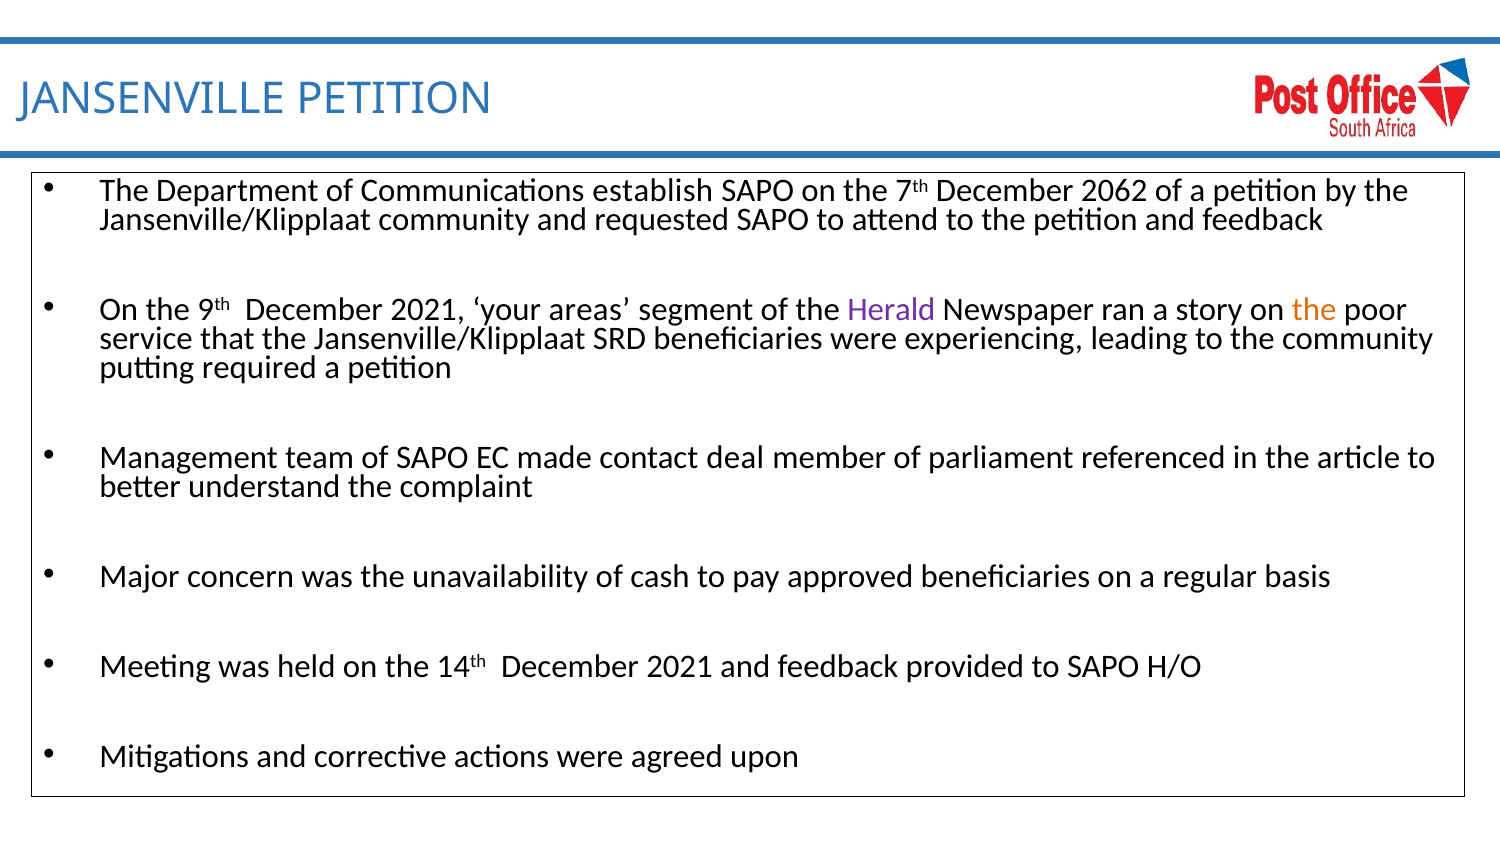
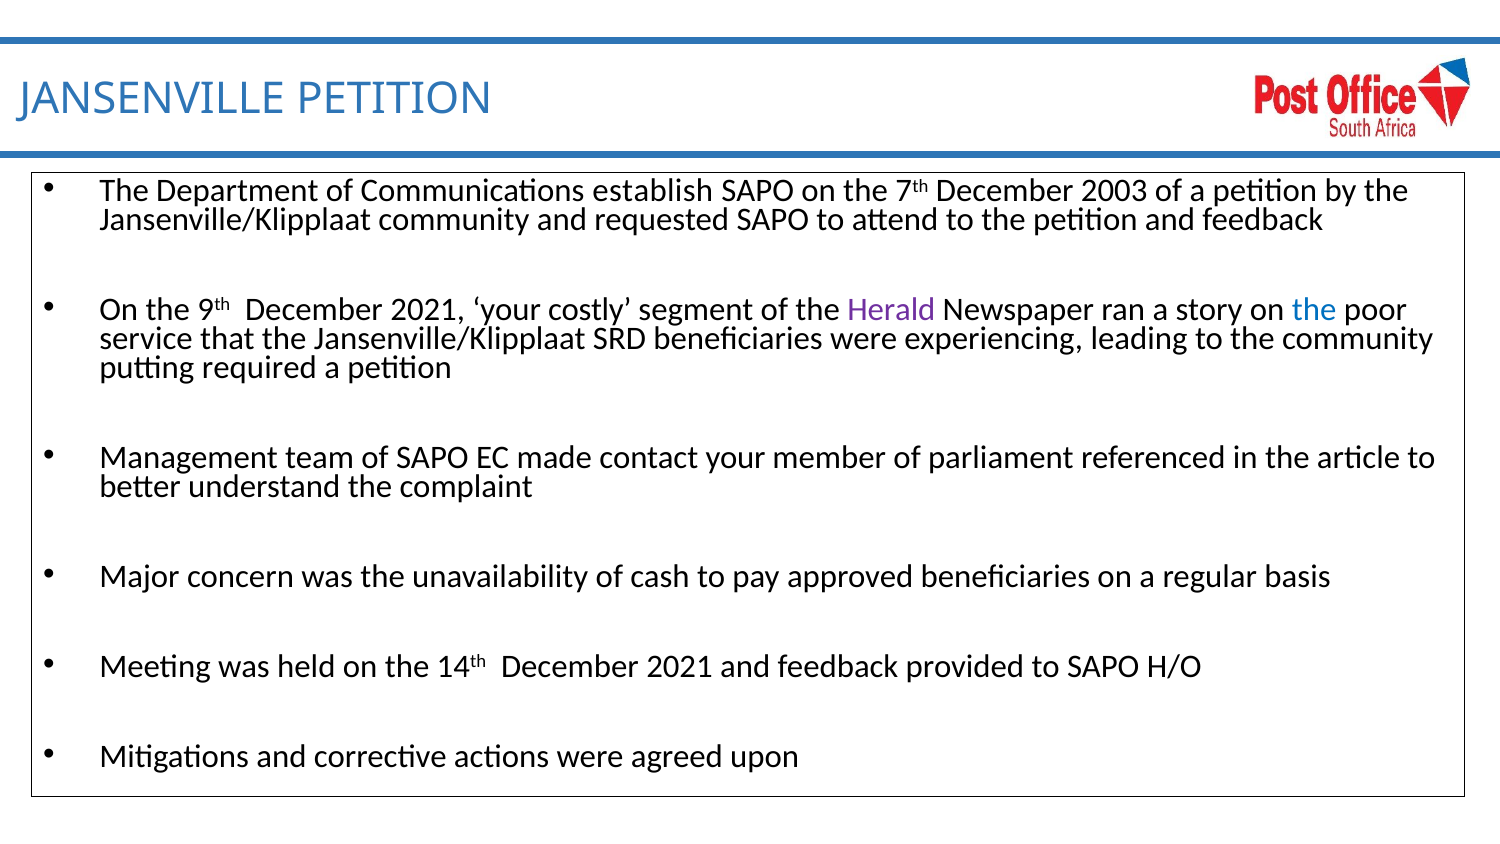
2062: 2062 -> 2003 (1114, 191)
areas: areas -> costly (590, 310)
the colour: orange -> blue (1314, 310)
contact deal: deal -> your (736, 457)
